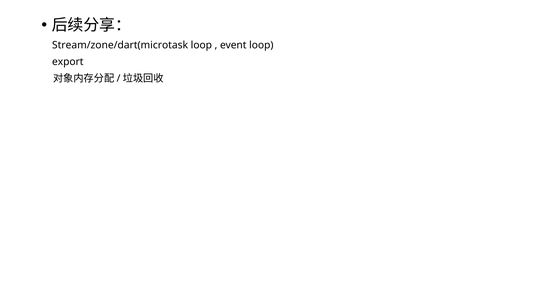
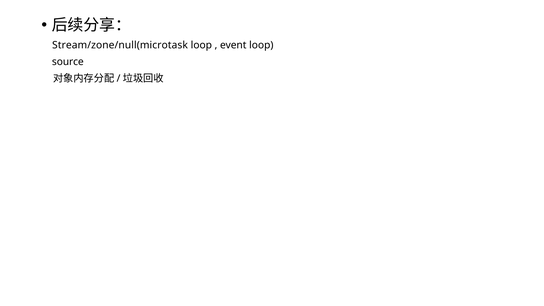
Stream/zone/dart(microtask: Stream/zone/dart(microtask -> Stream/zone/null(microtask (120, 45)
export: export -> source (68, 62)
